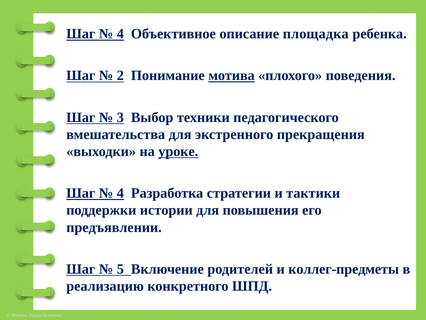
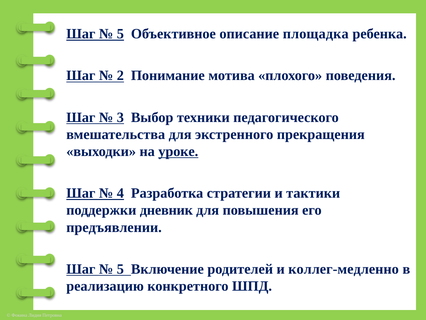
4: 4 -> 5 (120, 34)
мотива underline: present -> none (232, 76)
истории: истории -> дневник (166, 210)
коллег-предметы: коллег-предметы -> коллег-медленно (344, 269)
